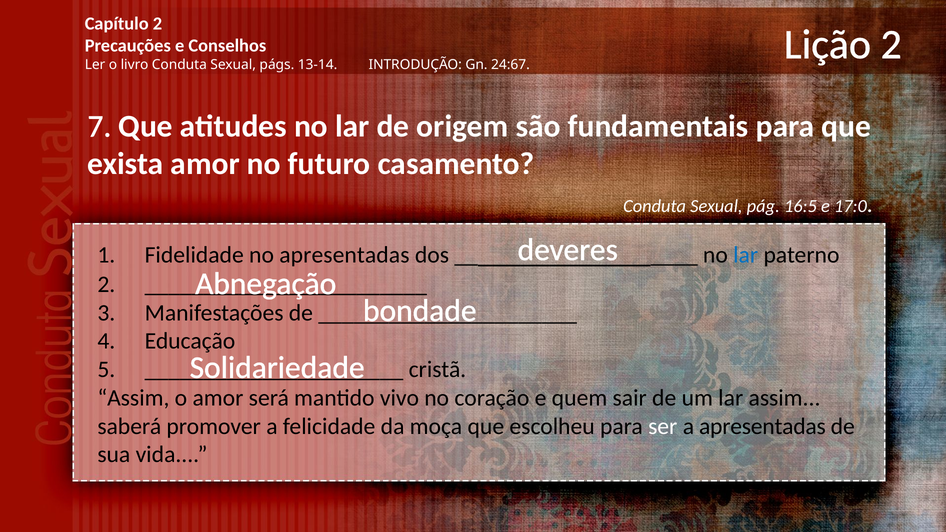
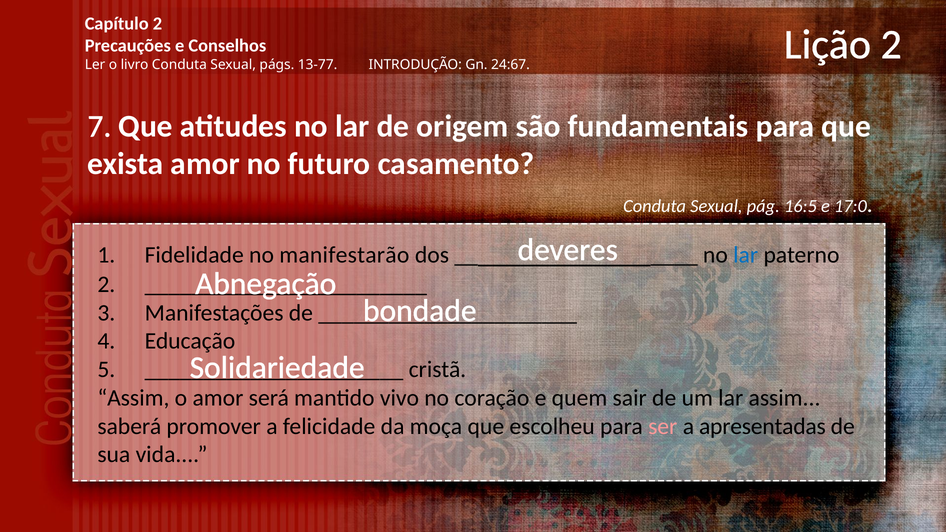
13-14: 13-14 -> 13-77 (318, 65)
no apresentadas: apresentadas -> manifestarão (344, 255)
ser colour: white -> pink (663, 426)
